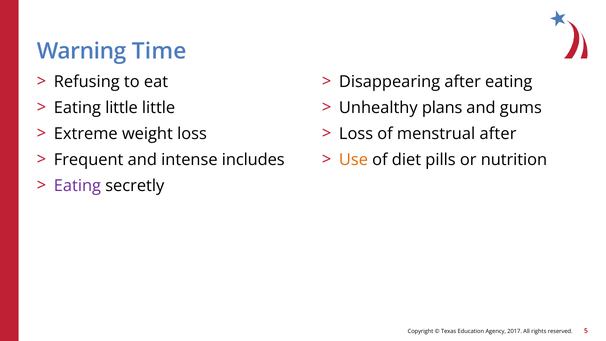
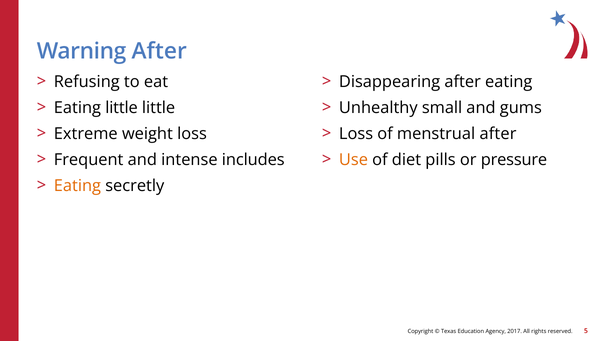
Warning Time: Time -> After (159, 51)
plans: plans -> small (442, 108)
nutrition: nutrition -> pressure (514, 160)
Eating colour: purple -> orange (77, 186)
